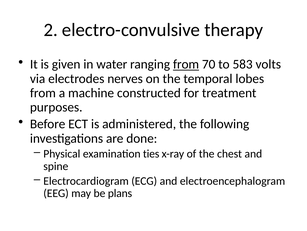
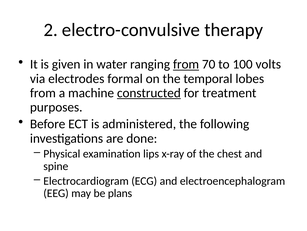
583: 583 -> 100 (243, 64)
nerves: nerves -> formal (125, 78)
constructed underline: none -> present (149, 93)
ties: ties -> lips (151, 153)
